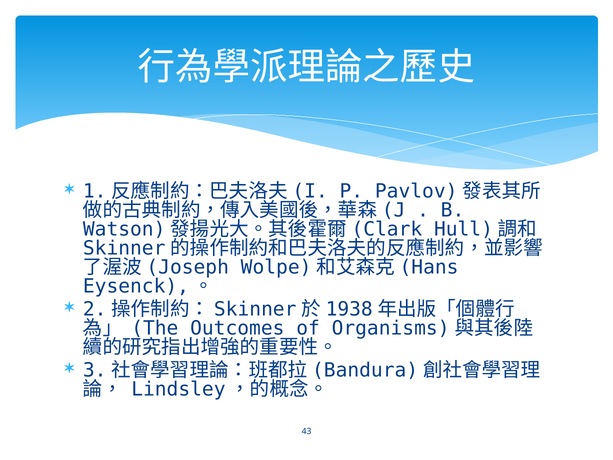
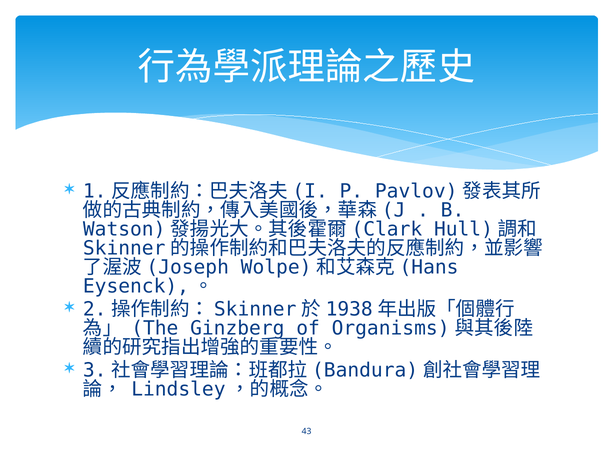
Outcomes: Outcomes -> Ginzberg (237, 328)
